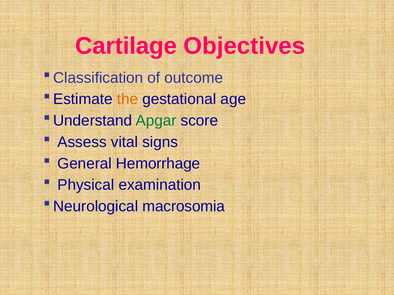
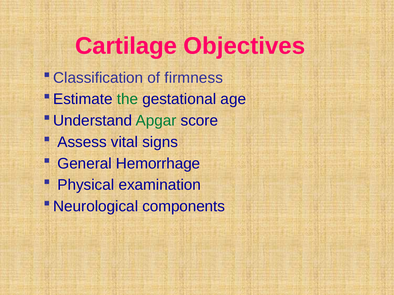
outcome: outcome -> firmness (194, 78)
the colour: orange -> green (128, 99)
macrosomia: macrosomia -> components (184, 207)
